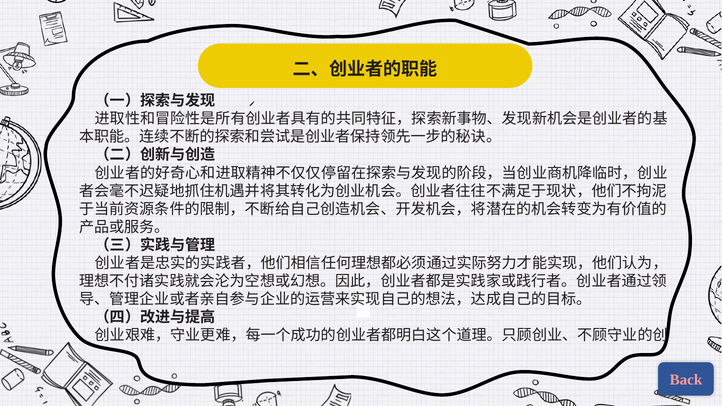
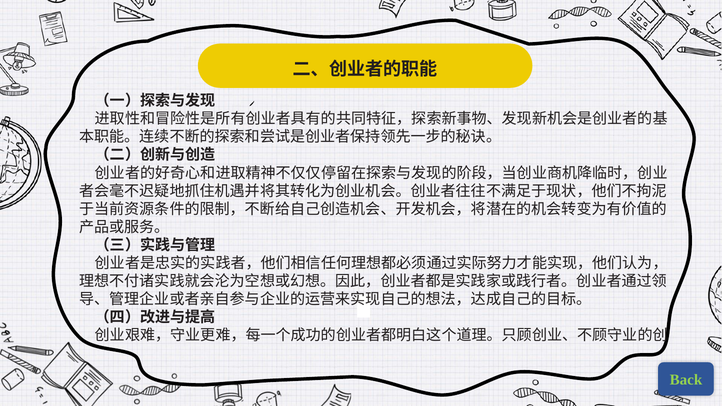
Back colour: pink -> light green (686, 380)
